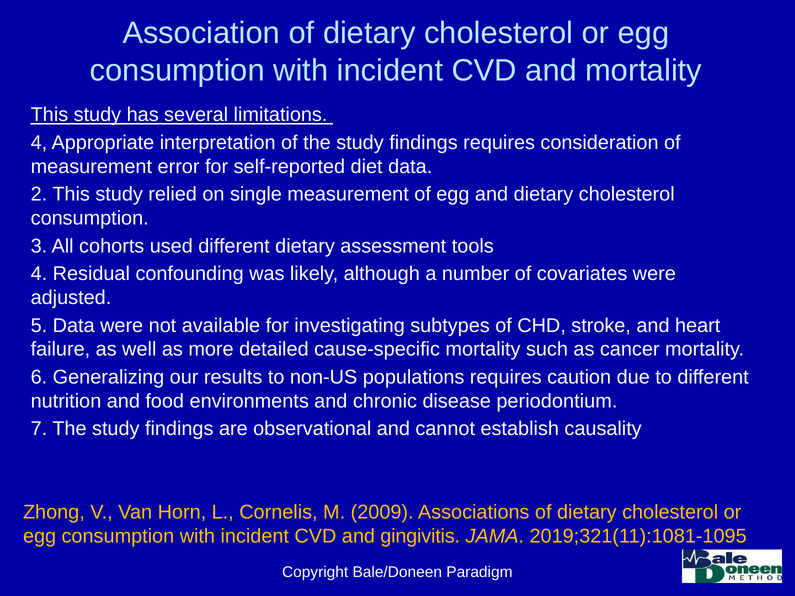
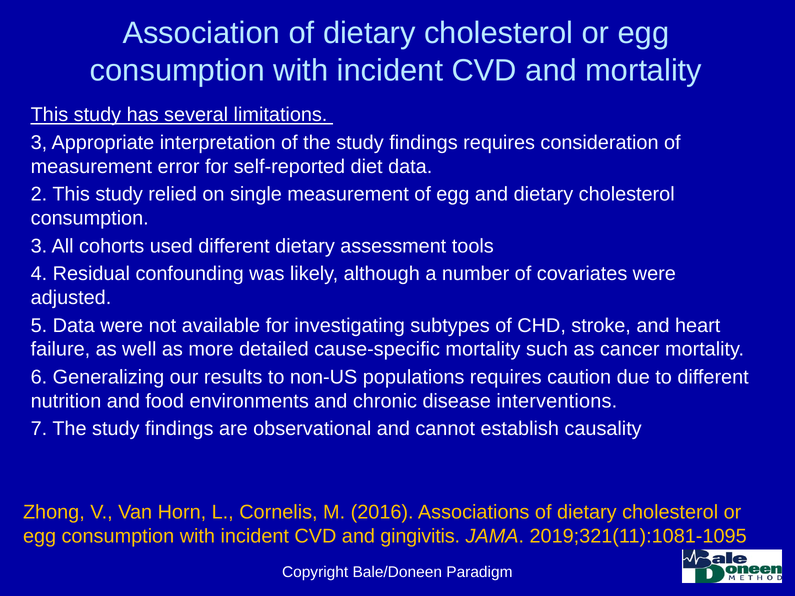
4: 4 -> 3 (39, 143)
periodontium: periodontium -> interventions (557, 401)
2009: 2009 -> 2016 (382, 512)
